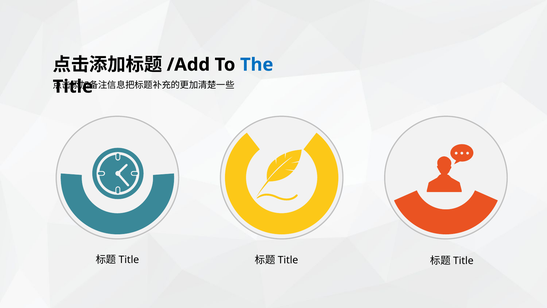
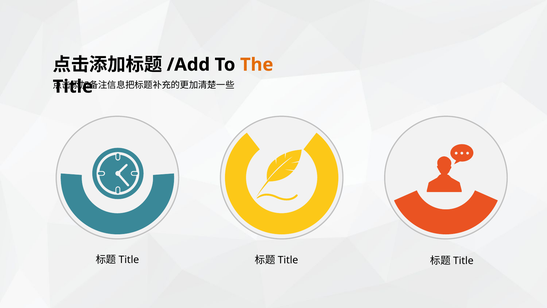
The colour: blue -> orange (257, 65)
